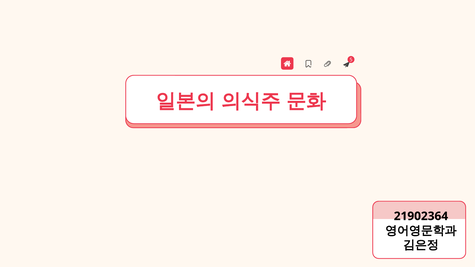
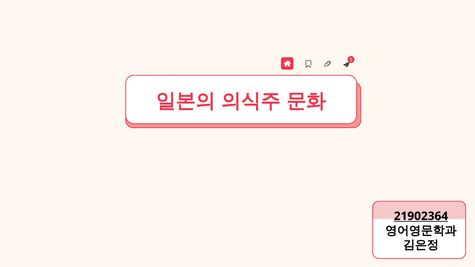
21902364 underline: none -> present (421, 216)
